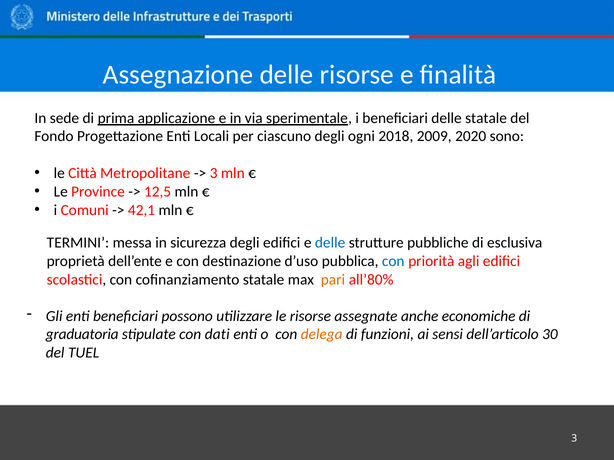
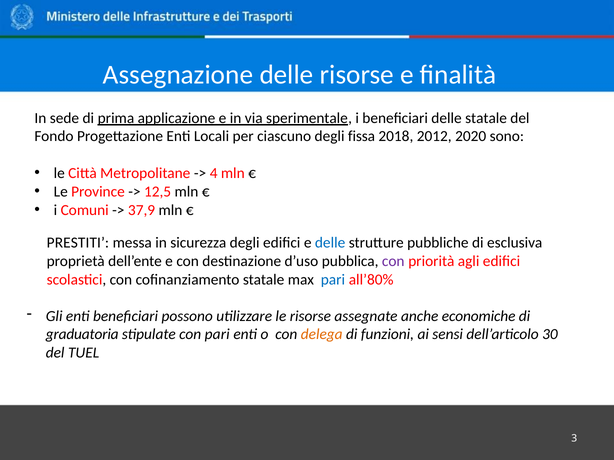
ogni: ogni -> fissa (362, 137)
2009: 2009 -> 2012 (434, 137)
3: 3 -> 4 (214, 173)
42,1: 42,1 -> 37,9 (142, 210)
TERMINI: TERMINI -> PRESTITI (78, 243)
con colour: blue -> purple (393, 261)
pari colour: orange -> blue (333, 280)
con dati: dati -> pari (217, 335)
